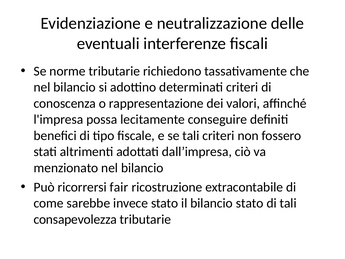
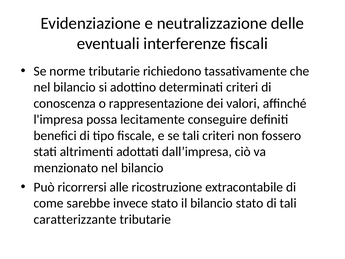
fair: fair -> alle (119, 187)
consapevolezza: consapevolezza -> caratterizzante (75, 219)
